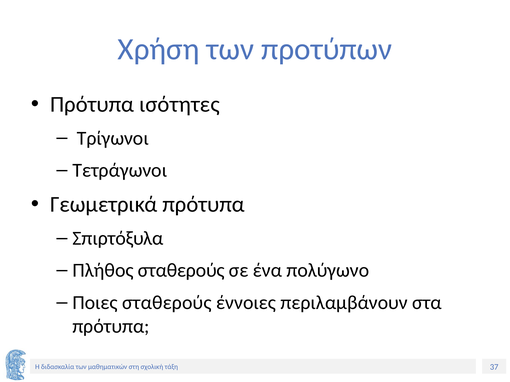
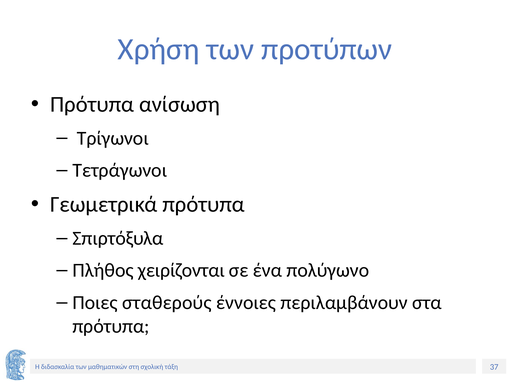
ισότητες: ισότητες -> ανίσωση (180, 105)
Πλήθος σταθερούς: σταθερούς -> χειρίζονται (181, 271)
